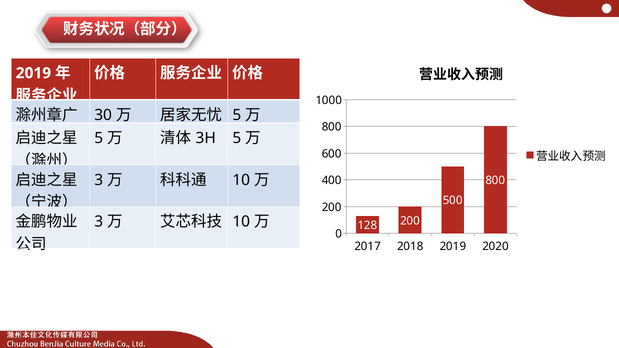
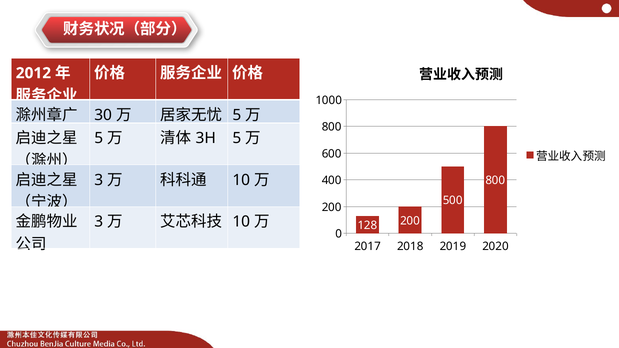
2019: 2019 -> 2012 (33, 73)
